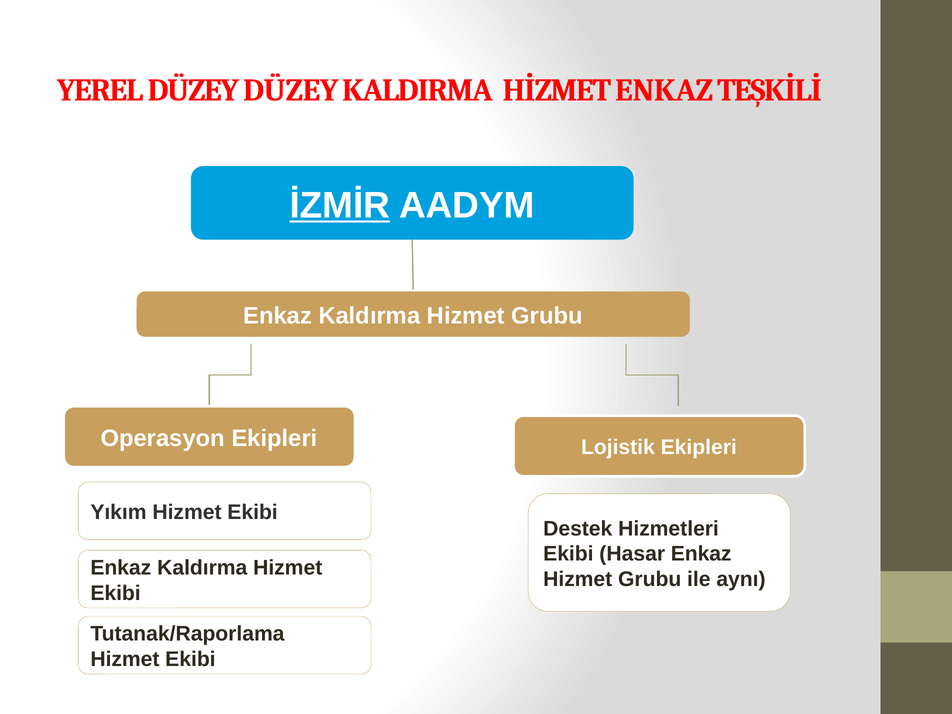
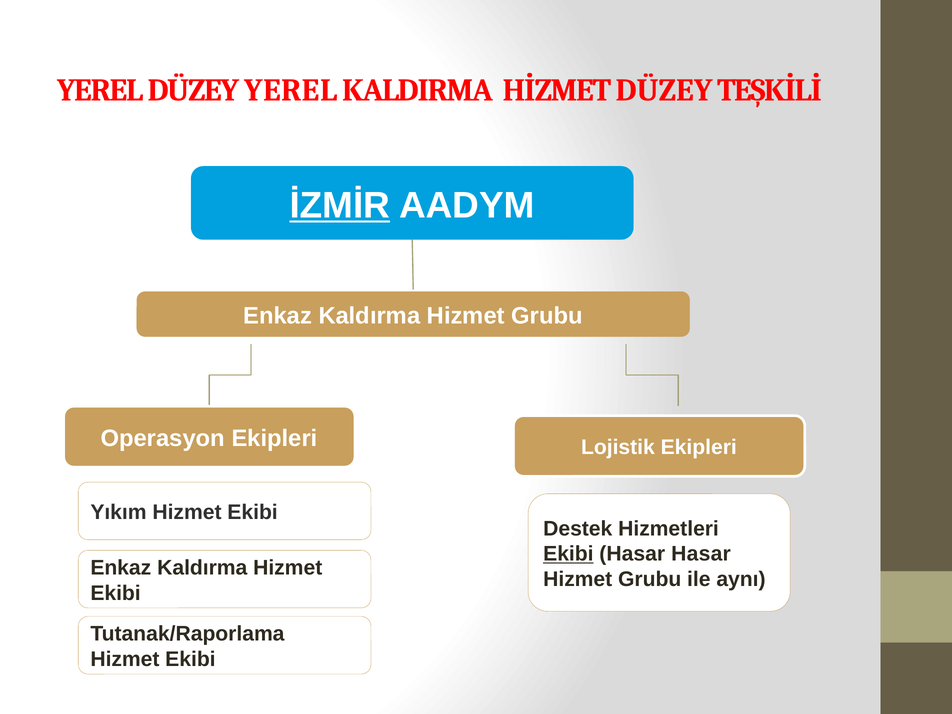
DÜZEY DÜZEY: DÜZEY -> YEREL (291, 90)
HİZMET ENKAZ: ENKAZ -> DÜZEY (664, 90)
Ekibi underline: none -> present (568, 554)
Hasar Enkaz: Enkaz -> Hasar (701, 554)
